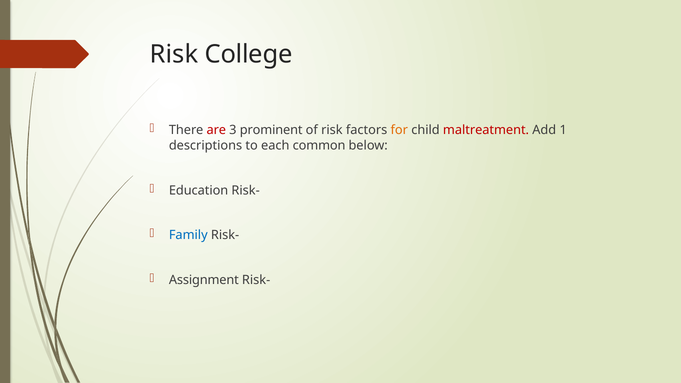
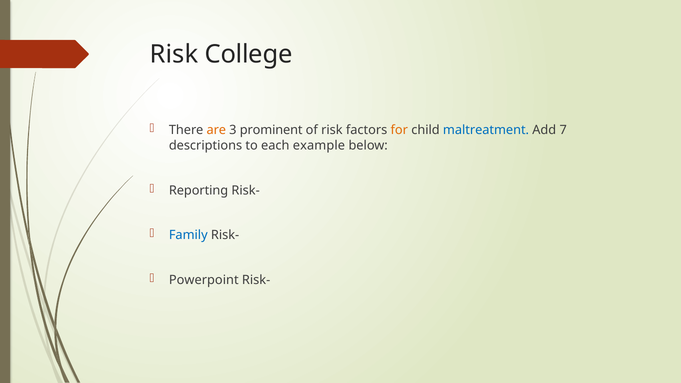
are colour: red -> orange (216, 130)
maltreatment colour: red -> blue (486, 130)
1: 1 -> 7 (563, 130)
common: common -> example (319, 146)
Education: Education -> Reporting (199, 190)
Assignment: Assignment -> Powerpoint (204, 280)
